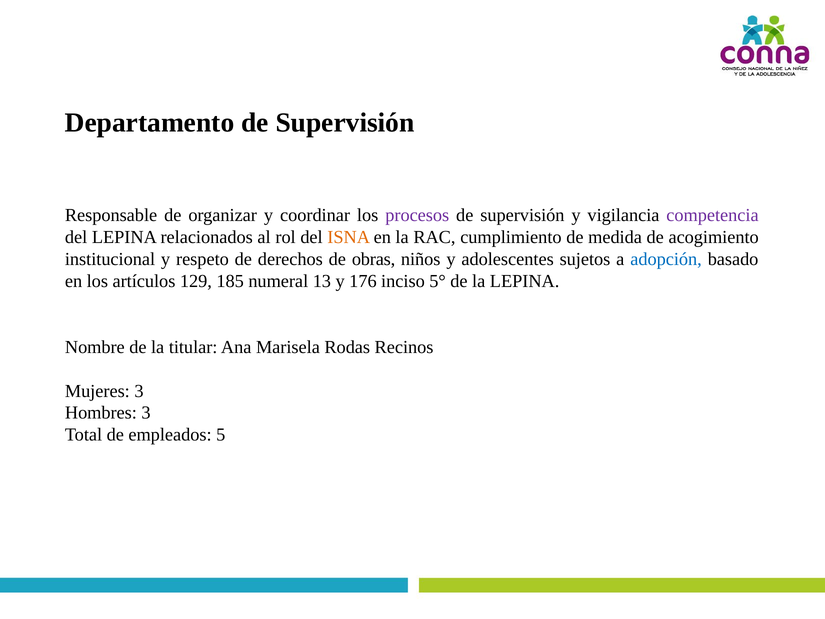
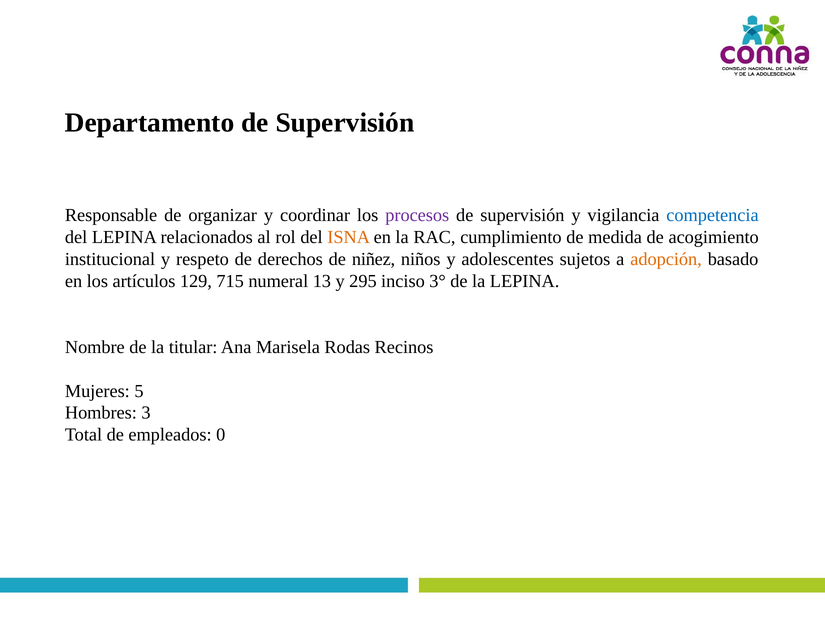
competencia colour: purple -> blue (712, 215)
obras: obras -> niñez (374, 259)
adopción colour: blue -> orange (666, 259)
185: 185 -> 715 (230, 281)
176: 176 -> 295 (363, 281)
5°: 5° -> 3° (438, 281)
Mujeres 3: 3 -> 5 (139, 391)
5: 5 -> 0 (221, 435)
